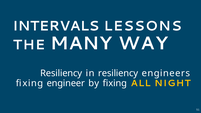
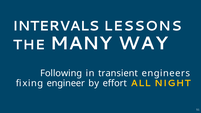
Resiliency: Resiliency -> Following (61, 73)
in resiliency: resiliency -> transient (118, 73)
by fixing: fixing -> effort (115, 83)
